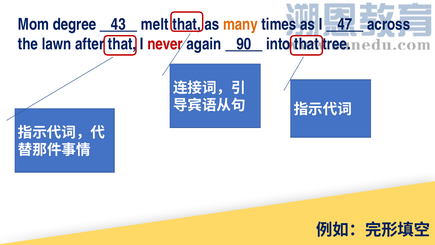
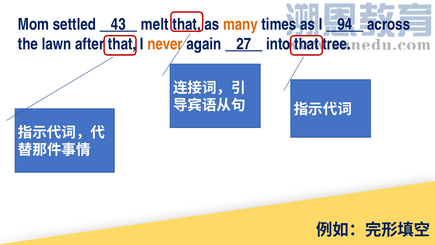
degree: degree -> settled (74, 25)
47: 47 -> 94 (345, 25)
never colour: red -> orange (165, 44)
90: 90 -> 27 (244, 44)
